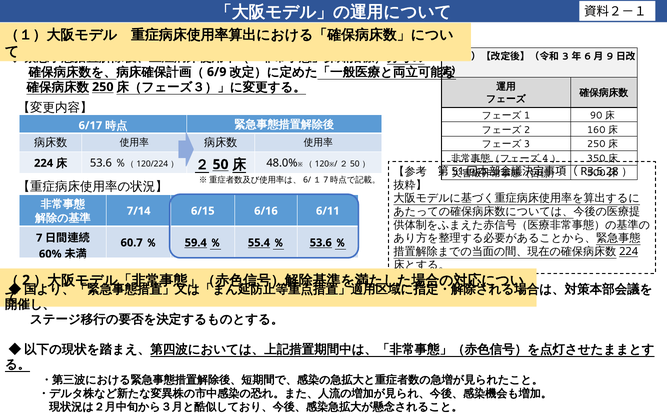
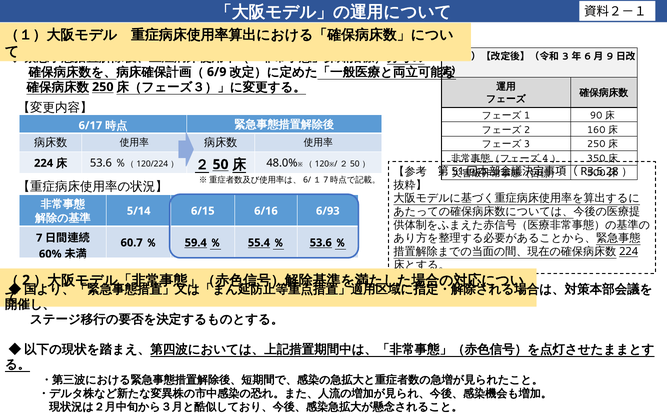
7/14: 7/14 -> 5/14 (139, 211)
6/11: 6/11 -> 6/93 (328, 211)
